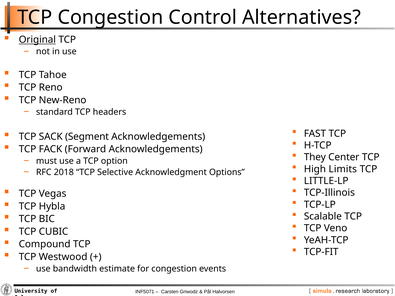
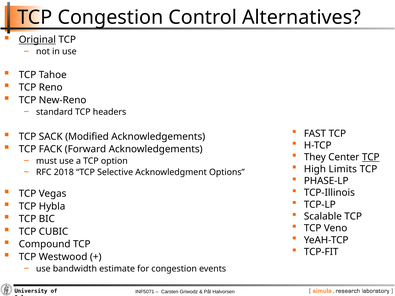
Segment: Segment -> Modified (87, 137)
TCP underline: none -> present (371, 157)
LITTLE-LP: LITTLE-LP -> PHASE-LP (326, 181)
